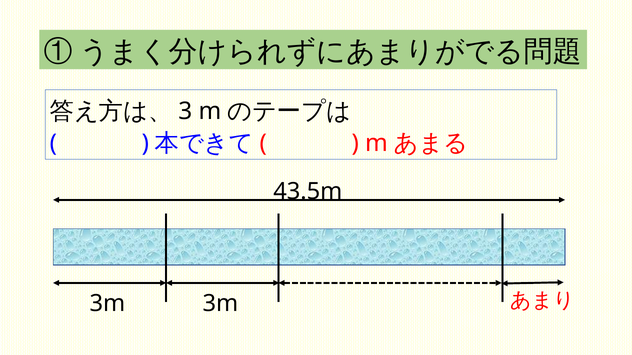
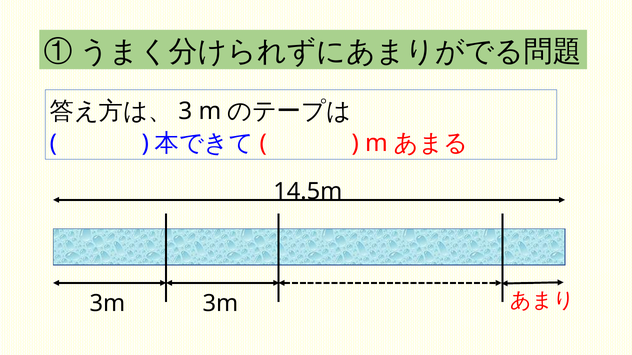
43.5m: 43.5m -> 14.5m (308, 191)
